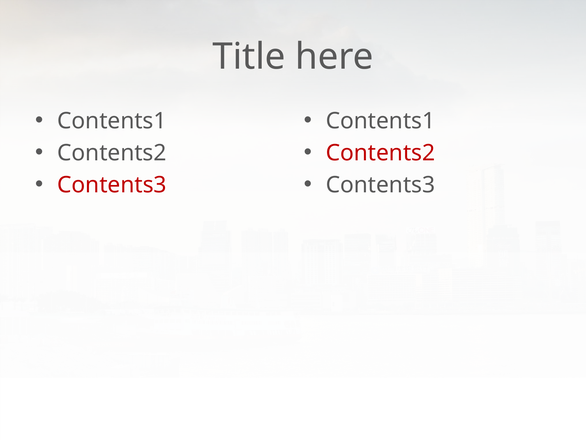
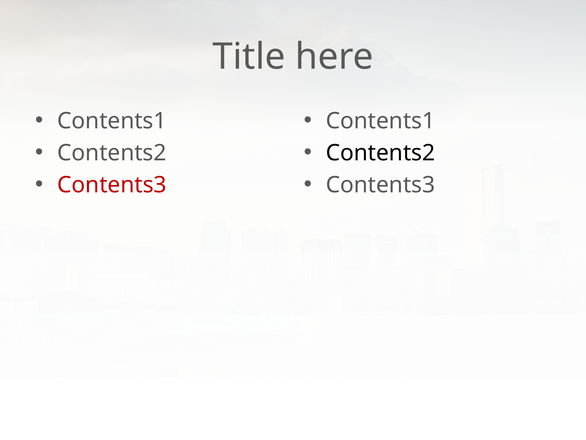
Contents2 colour: red -> black (380, 153)
